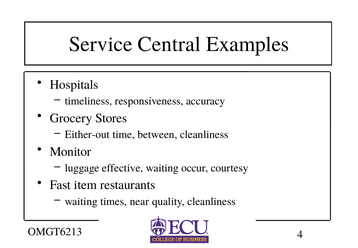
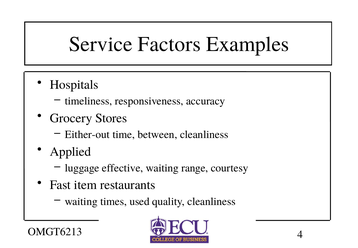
Central: Central -> Factors (169, 44)
Monitor: Monitor -> Applied (71, 151)
occur: occur -> range (195, 168)
near: near -> used (140, 201)
